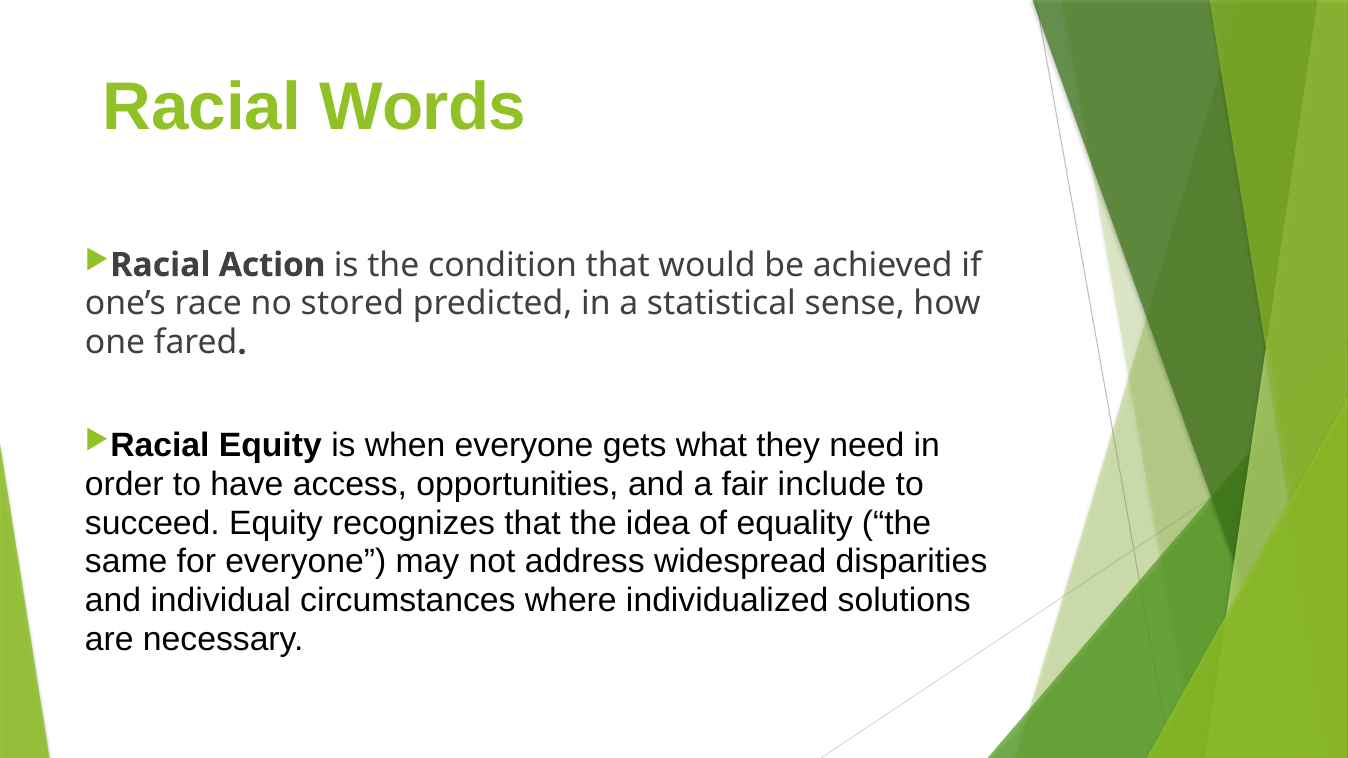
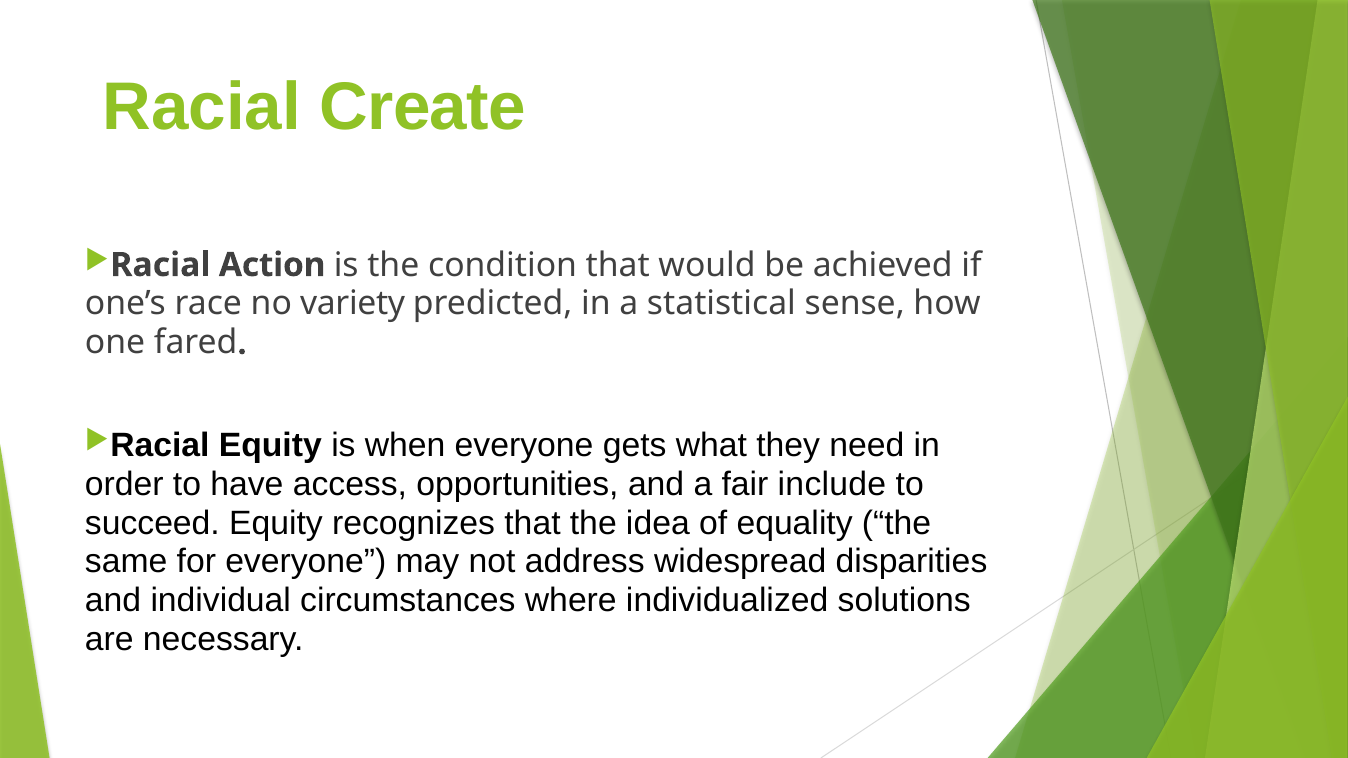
Words: Words -> Create (423, 108)
stored: stored -> variety (353, 304)
